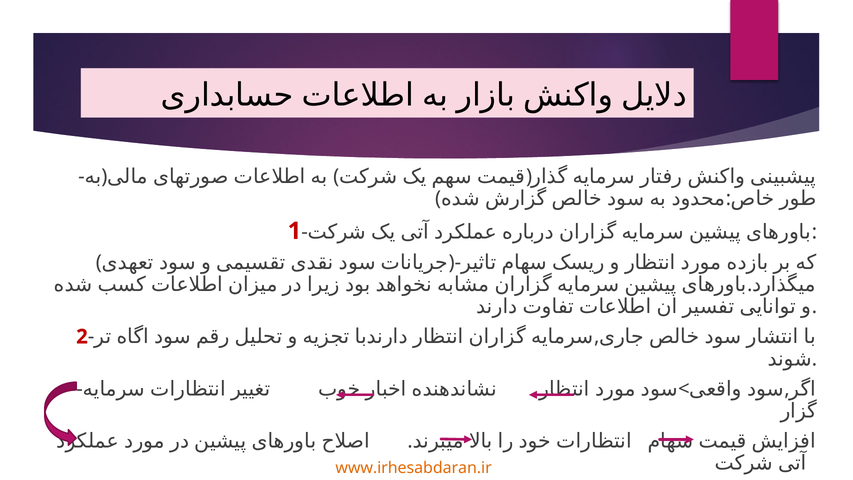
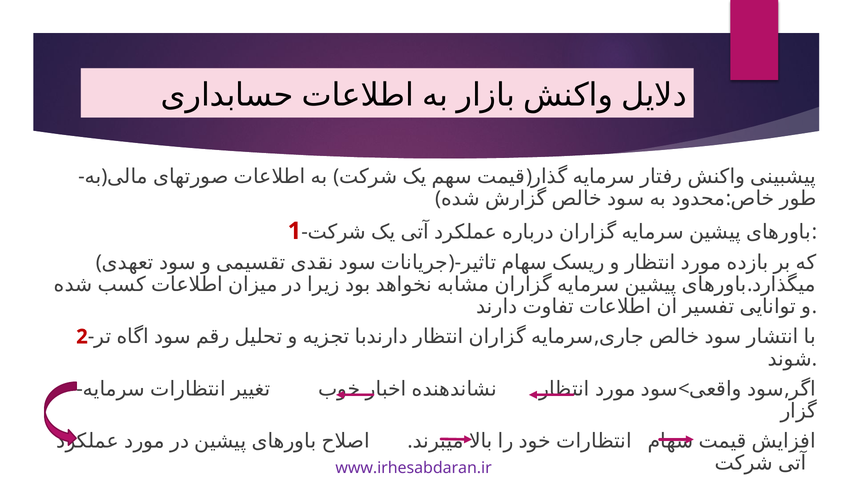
www.irhesabdaran.ir colour: orange -> purple (414, 468)
